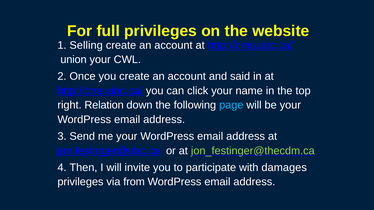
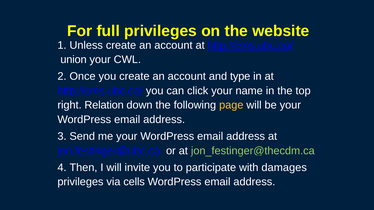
Selling: Selling -> Unless (86, 45)
said: said -> type (240, 77)
page colour: light blue -> yellow (231, 105)
from: from -> cells (134, 182)
